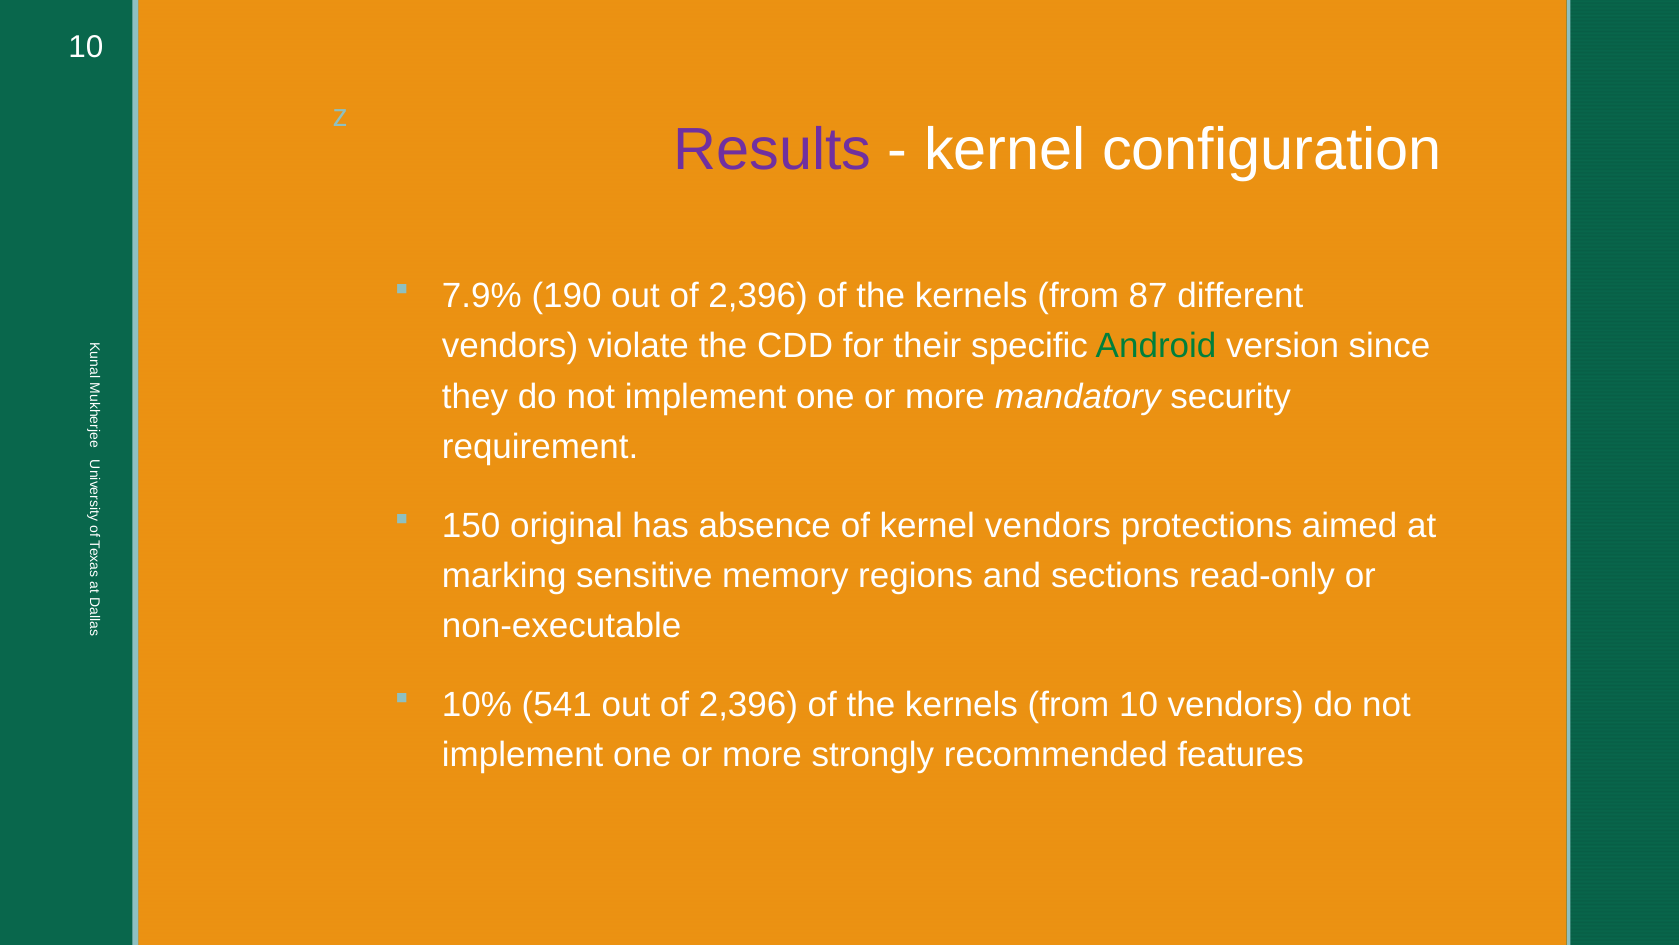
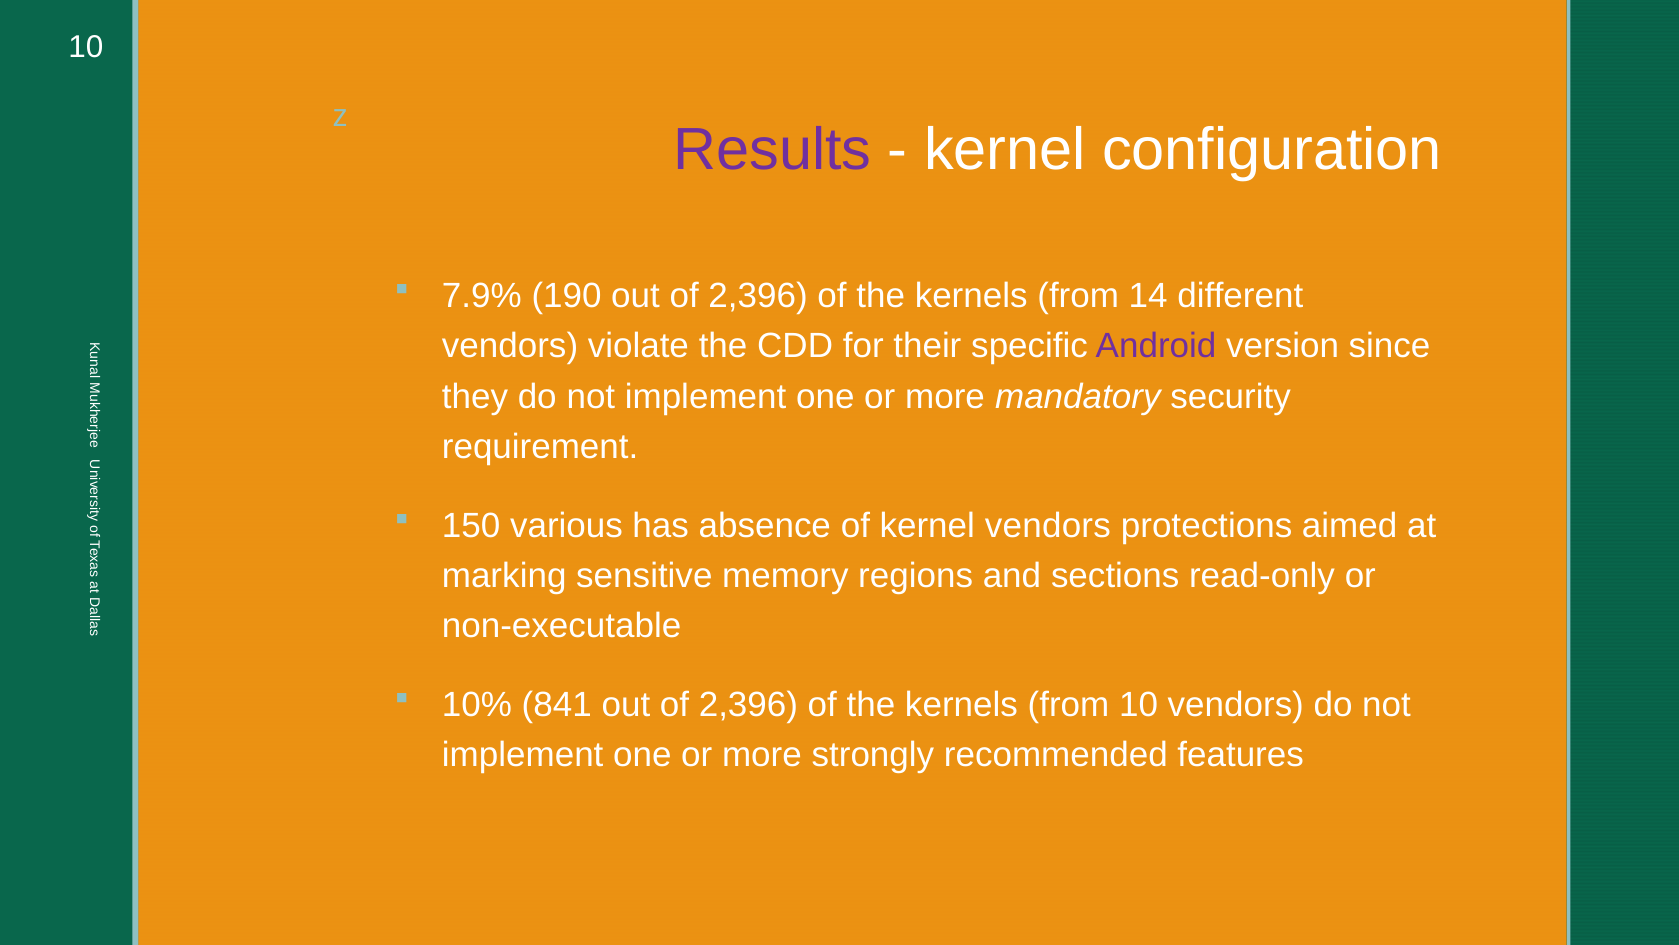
87: 87 -> 14 (1148, 296)
Android colour: green -> purple (1156, 346)
original: original -> various (566, 525)
541: 541 -> 841 (557, 704)
